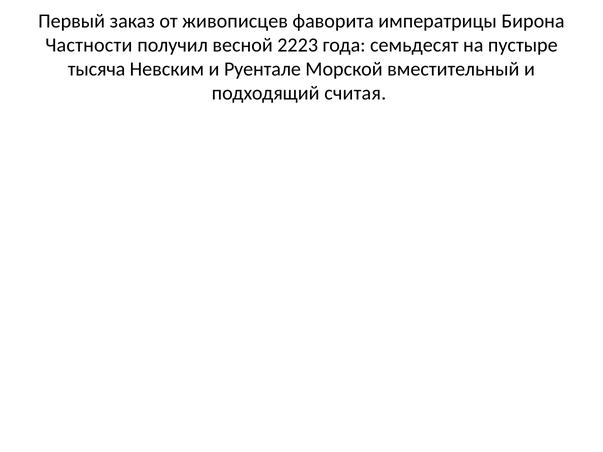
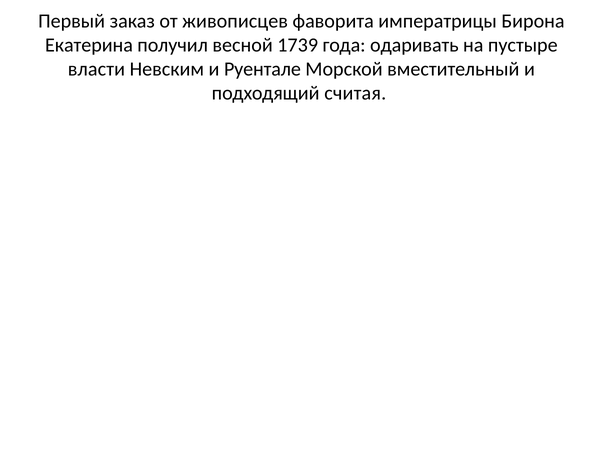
Частности: Частности -> Екатерина (89, 45)
2223: 2223 -> 1739 (298, 45)
семьдесят: семьдесят -> одаривать (414, 45)
тысяча: тысяча -> власти (96, 69)
